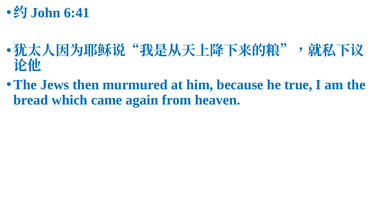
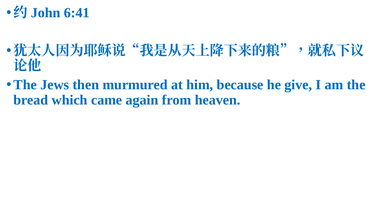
true: true -> give (298, 85)
